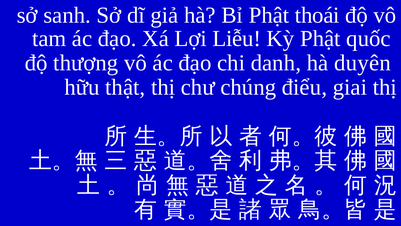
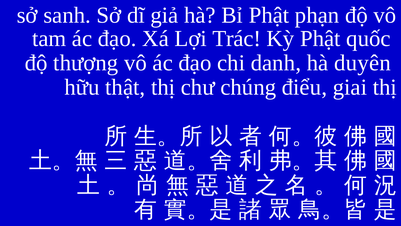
thoái: thoái -> phạn (317, 15)
Liễu: Liễu -> Trác (237, 38)
